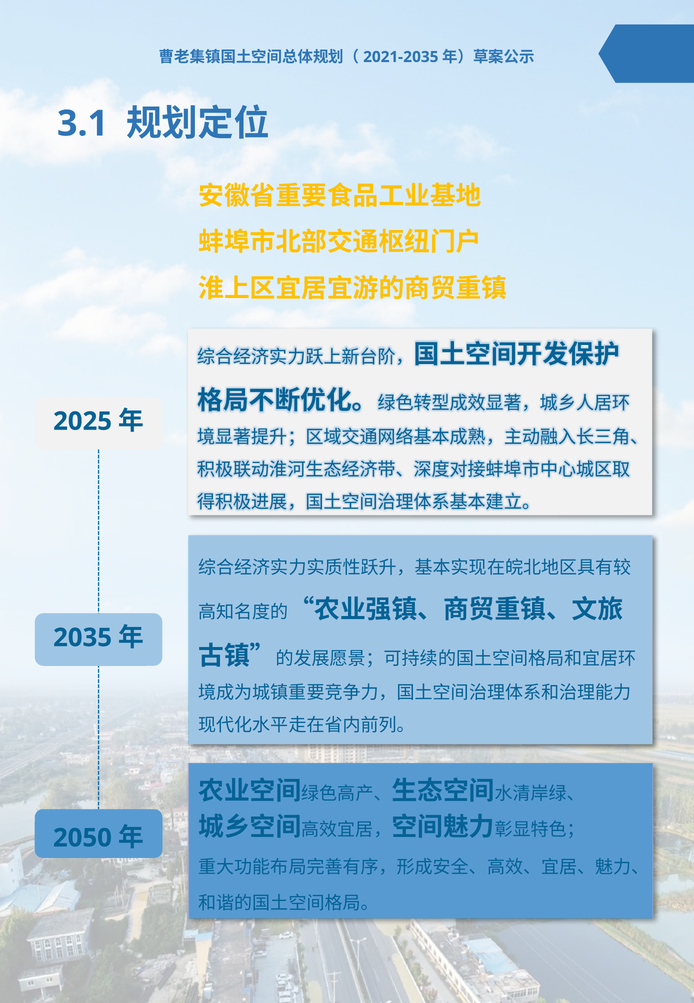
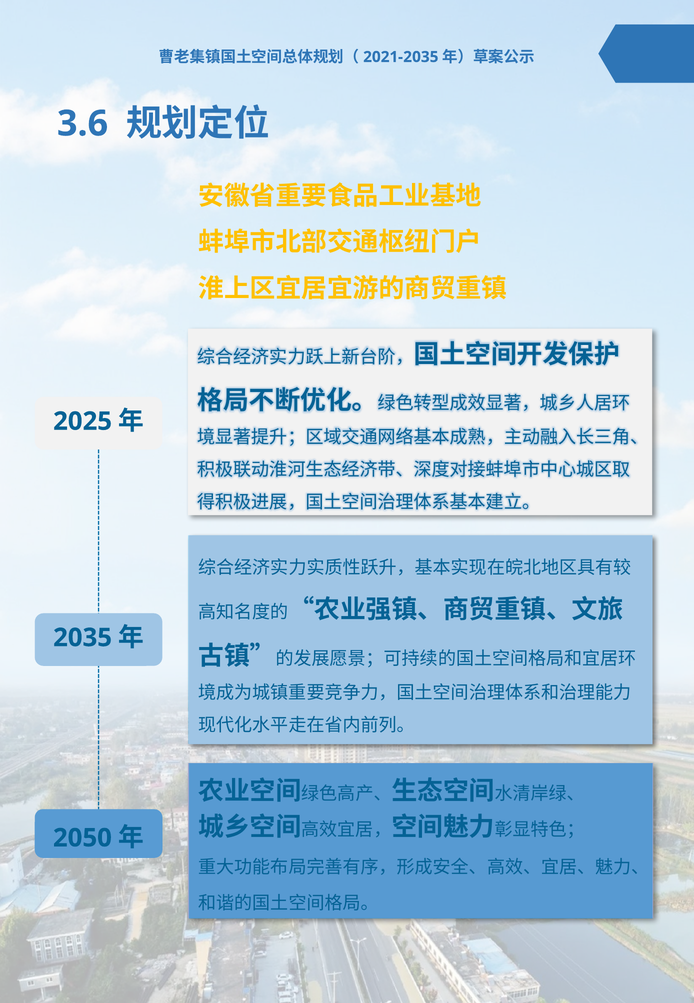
3.1: 3.1 -> 3.6 (83, 124)
